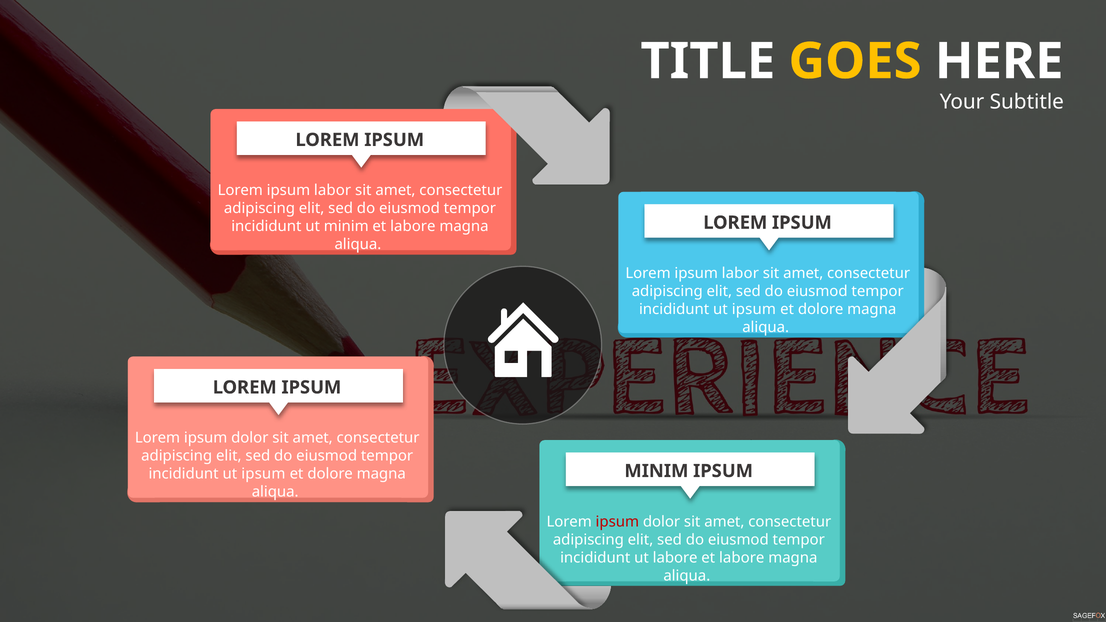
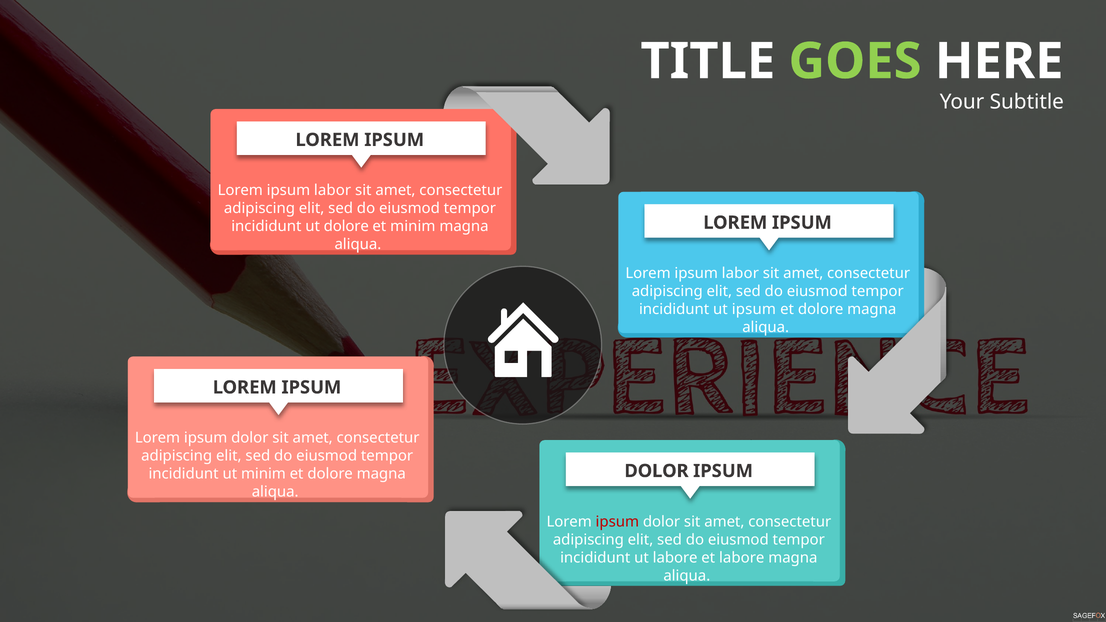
GOES colour: yellow -> light green (855, 61)
ut minim: minim -> dolore (346, 227)
labore: labore -> minim (413, 227)
MINIM: MINIM -> DOLOR (656, 471)
ipsum: ipsum -> minim (263, 474)
